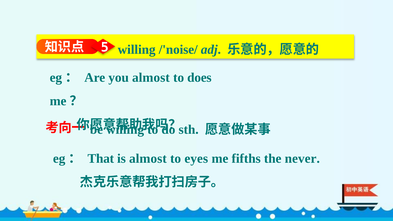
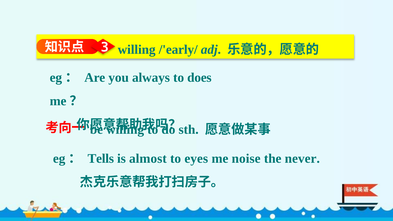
5: 5 -> 3 (105, 47)
/'noise/: /'noise/ -> /'early/ (178, 50)
you almost: almost -> always (151, 78)
That: That -> Tells (101, 159)
fifths: fifths -> noise (246, 159)
